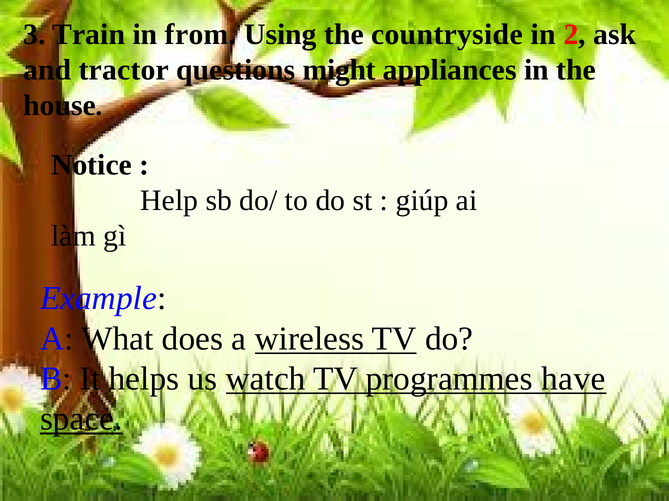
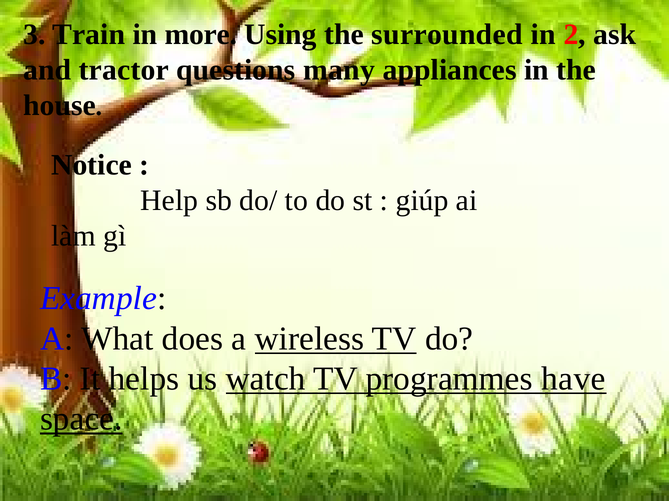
from: from -> more (201, 34)
countryside: countryside -> surrounded (447, 34)
might: might -> many (339, 70)
